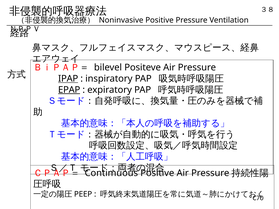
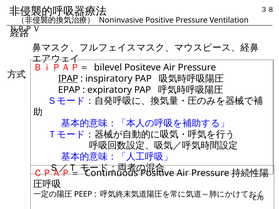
EPAP underline: present -> none (69, 90)
